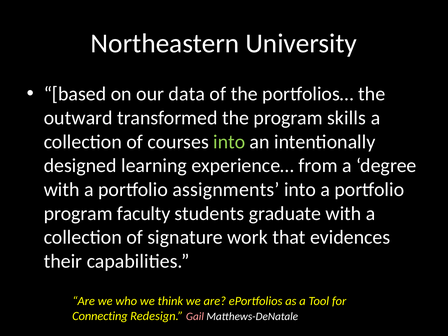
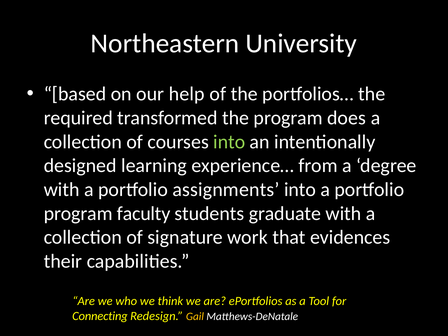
data: data -> help (187, 94)
outward: outward -> required (78, 118)
skills: skills -> does (347, 118)
Gail colour: pink -> yellow (195, 317)
